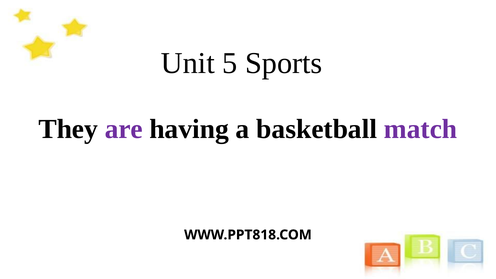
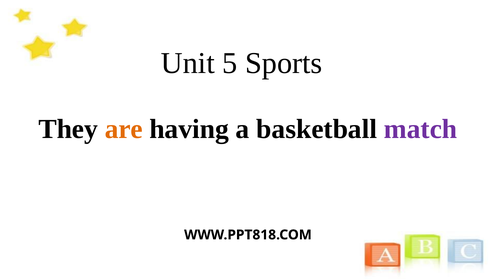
are colour: purple -> orange (124, 129)
